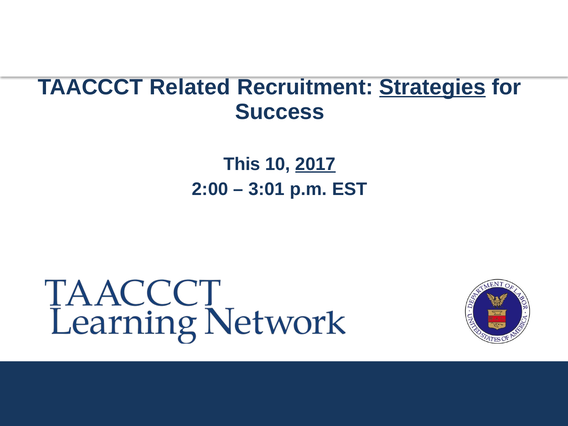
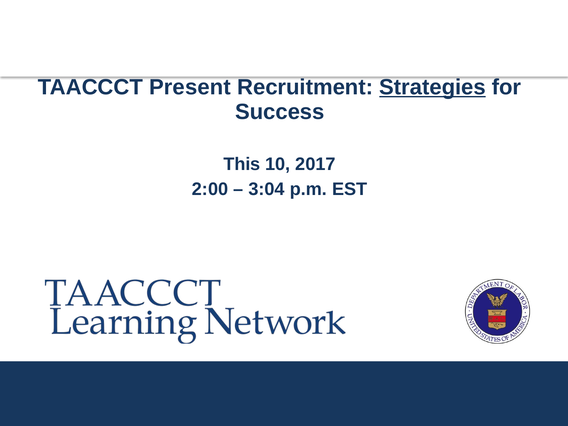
Related: Related -> Present (190, 87)
2017 underline: present -> none (315, 164)
3:01: 3:01 -> 3:04 (266, 189)
